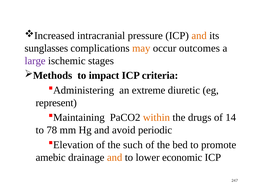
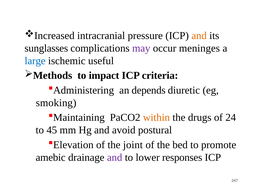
may colour: orange -> purple (141, 48)
outcomes: outcomes -> meninges (199, 48)
large colour: purple -> blue (35, 61)
stages: stages -> useful (101, 61)
extreme: extreme -> depends (149, 91)
represent: represent -> smoking (56, 103)
14: 14 -> 24 (231, 118)
78: 78 -> 45 (52, 131)
periodic: periodic -> postural (155, 131)
such: such -> joint (133, 145)
and colour: orange -> purple (115, 158)
economic: economic -> responses (182, 158)
